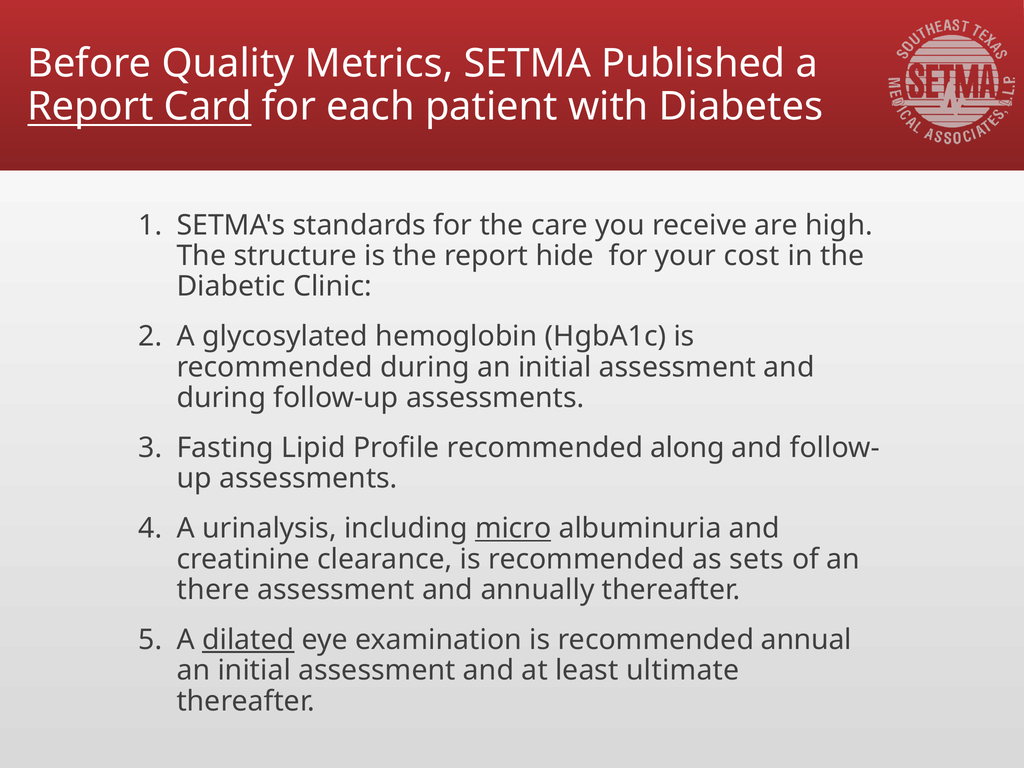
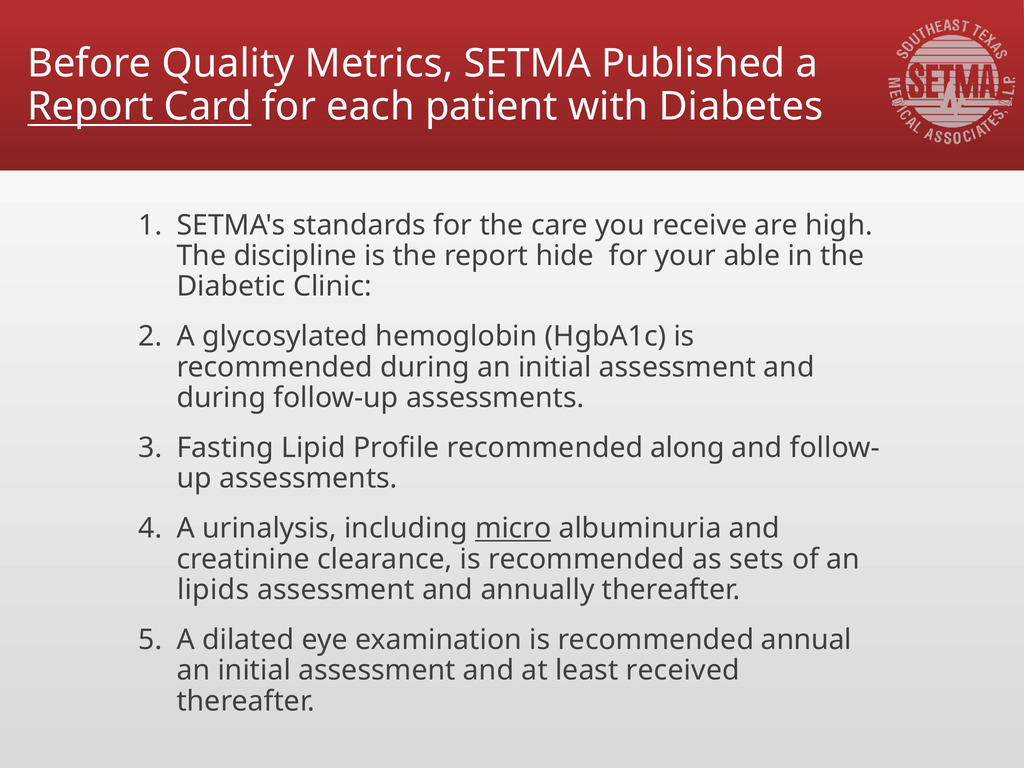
structure: structure -> discipline (295, 256)
cost: cost -> able (752, 256)
there: there -> lipids (213, 590)
dilated underline: present -> none (248, 640)
ultimate: ultimate -> received (683, 671)
